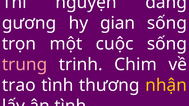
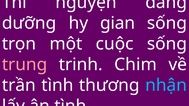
gương: gương -> dưỡng (29, 23)
trao: trao -> trần (19, 86)
nhận colour: yellow -> light blue (166, 86)
